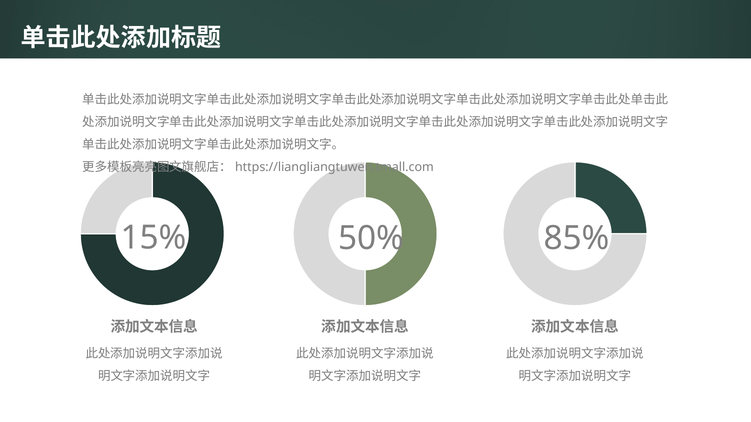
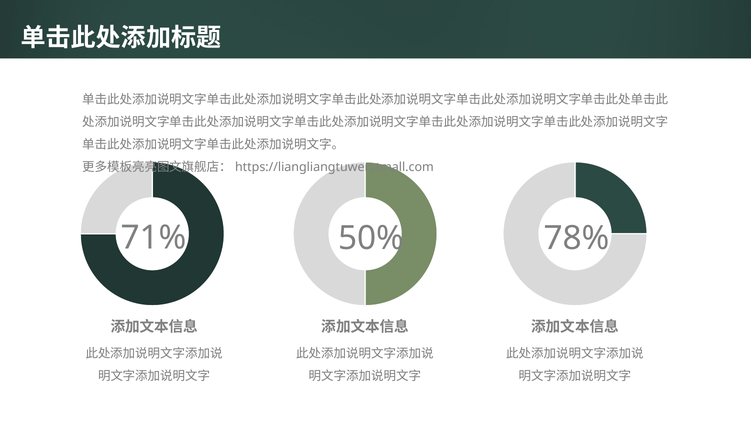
15%: 15% -> 71% (154, 238)
85%: 85% -> 78% (576, 239)
